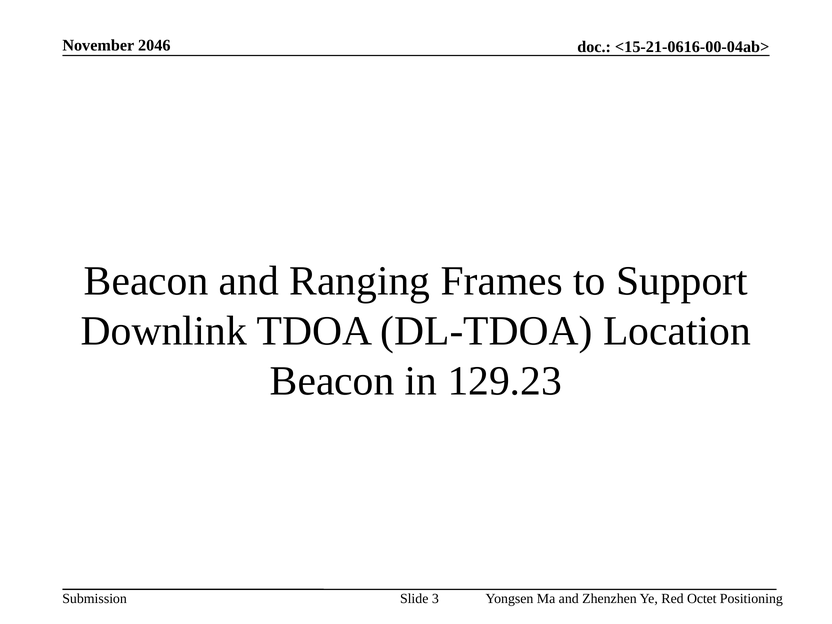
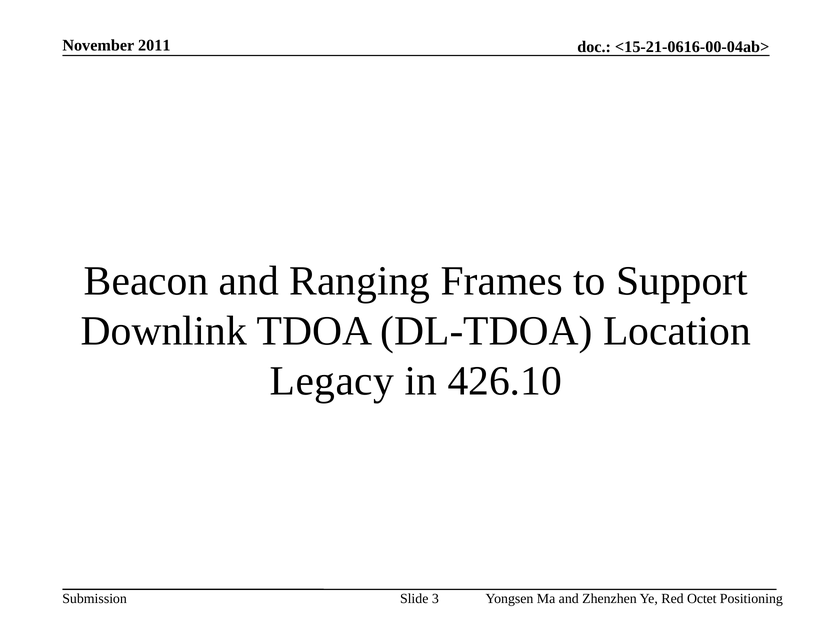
2046: 2046 -> 2011 (154, 45)
Beacon: Beacon -> Legacy (332, 381)
129.23: 129.23 -> 426.10 (505, 381)
